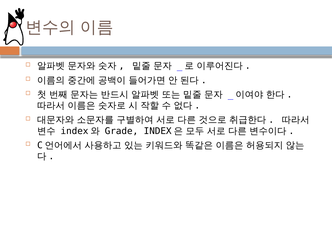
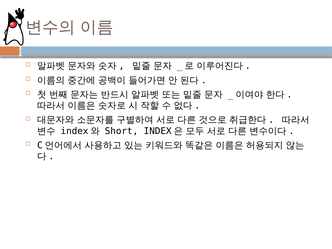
Grade: Grade -> Short (121, 131)
